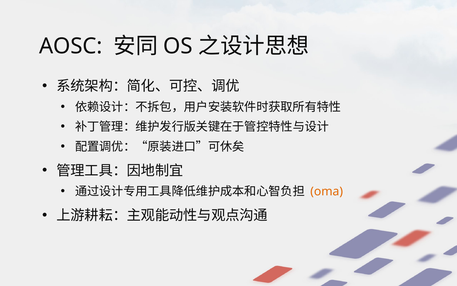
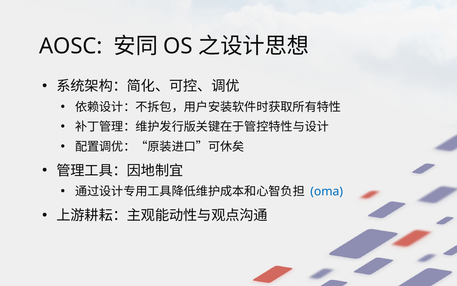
oma colour: orange -> blue (327, 191)
